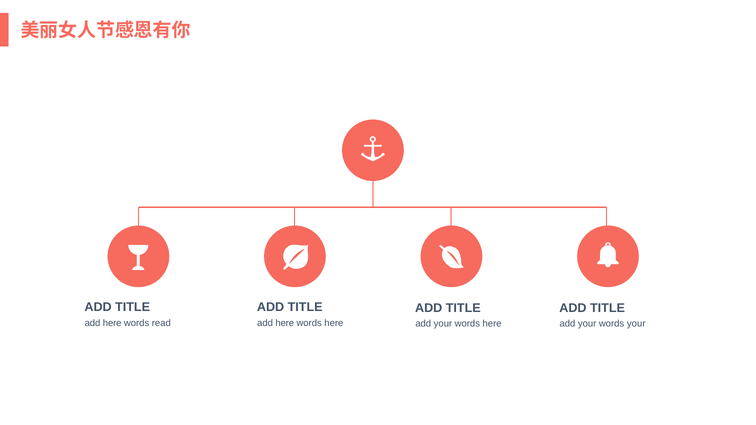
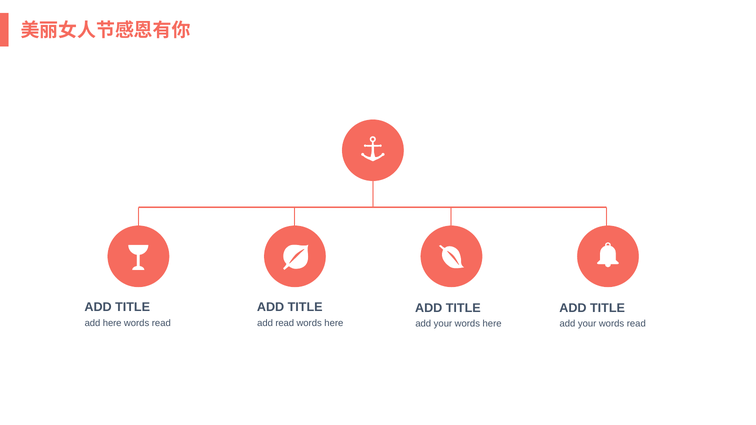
here: here -> read (285, 323)
your words your: your -> read (636, 324)
